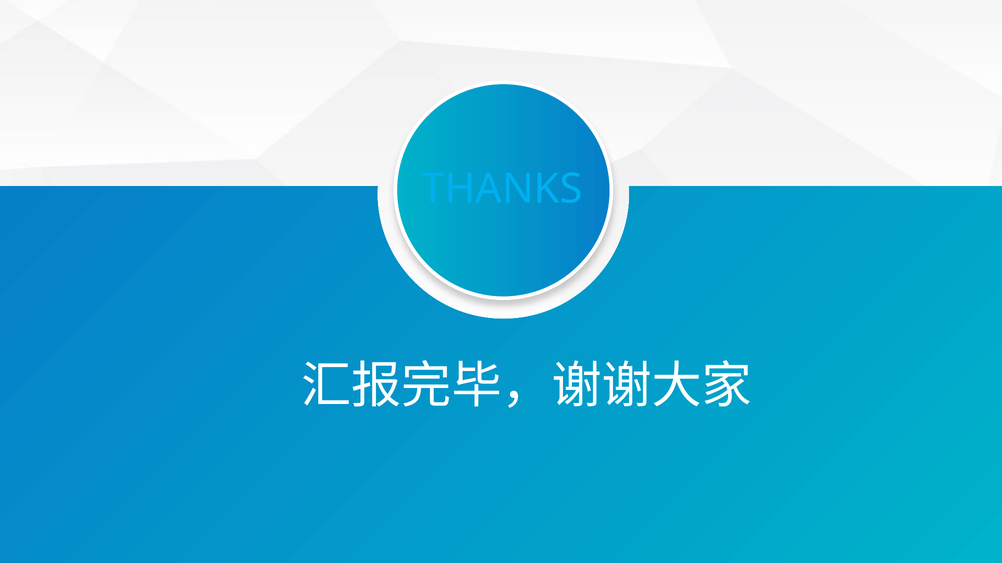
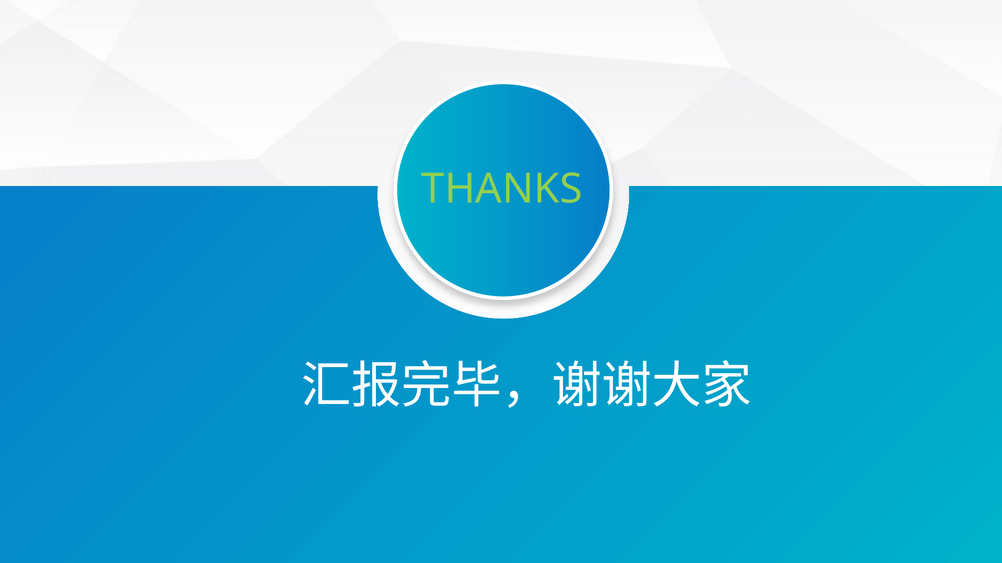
THANKS colour: light blue -> light green (502, 189)
